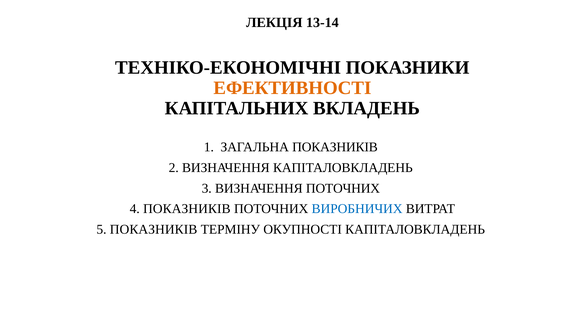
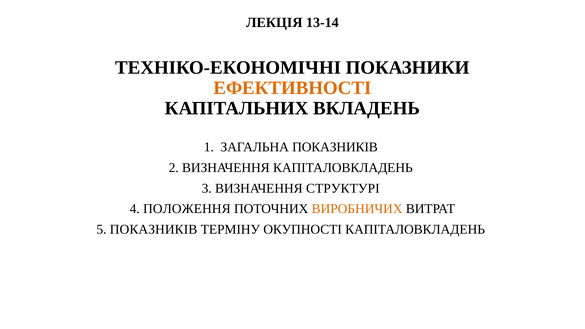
ВИЗНАЧЕННЯ ПОТОЧНИХ: ПОТОЧНИХ -> СТРУКТУРІ (343, 188)
4 ПОКАЗНИКІВ: ПОКАЗНИКІВ -> ПОЛОЖЕННЯ (187, 209)
ВИРОБНИЧИХ colour: blue -> orange (357, 209)
